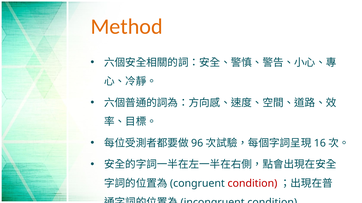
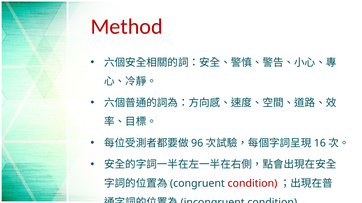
Method colour: orange -> red (127, 27)
